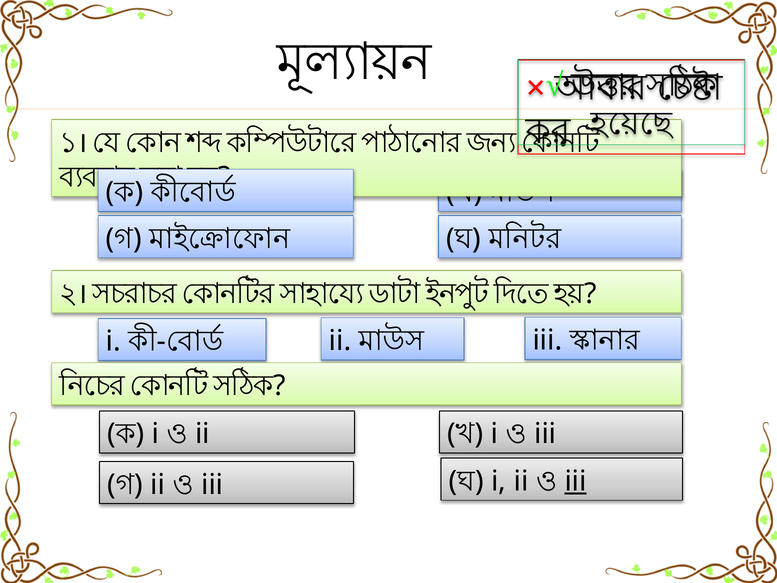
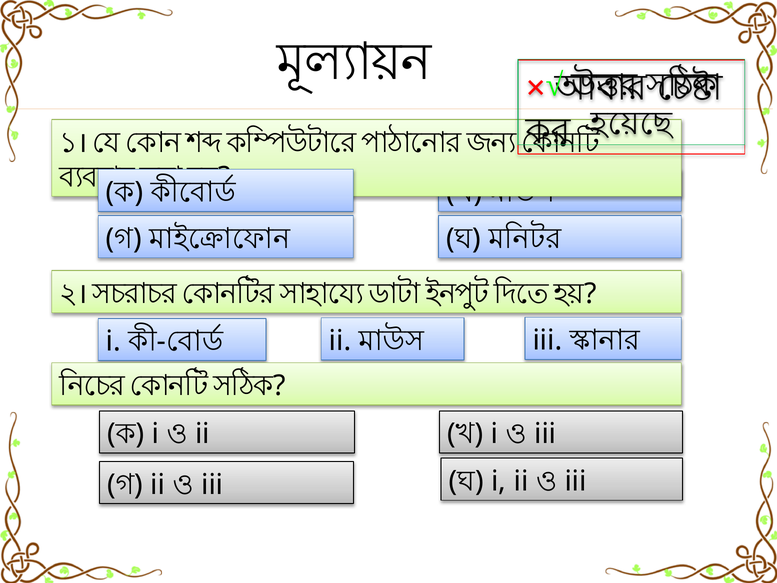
iii underline: present -> none (576, 481)
